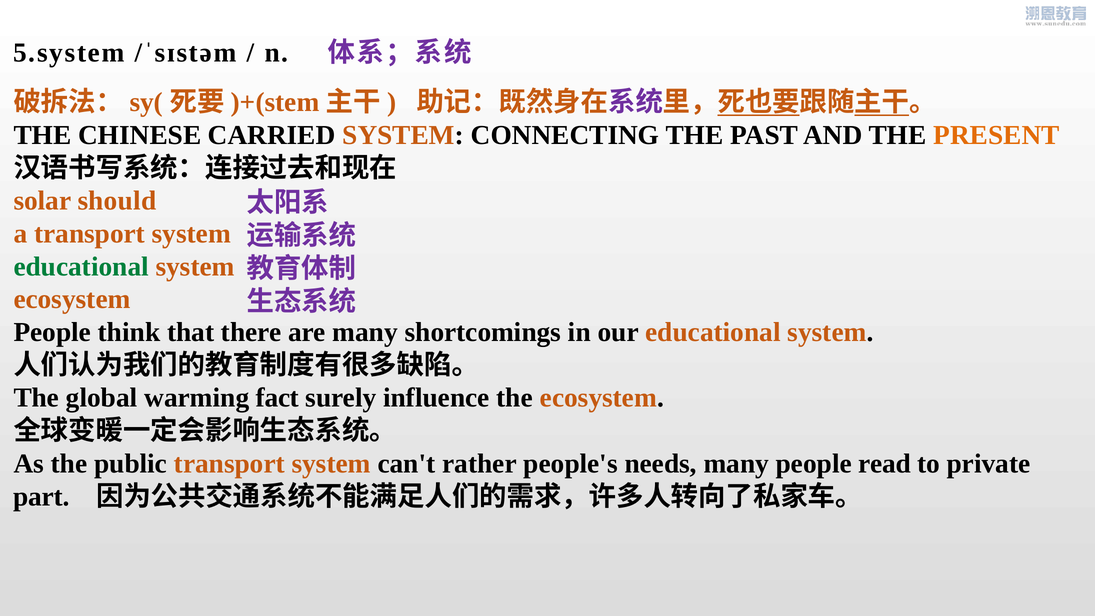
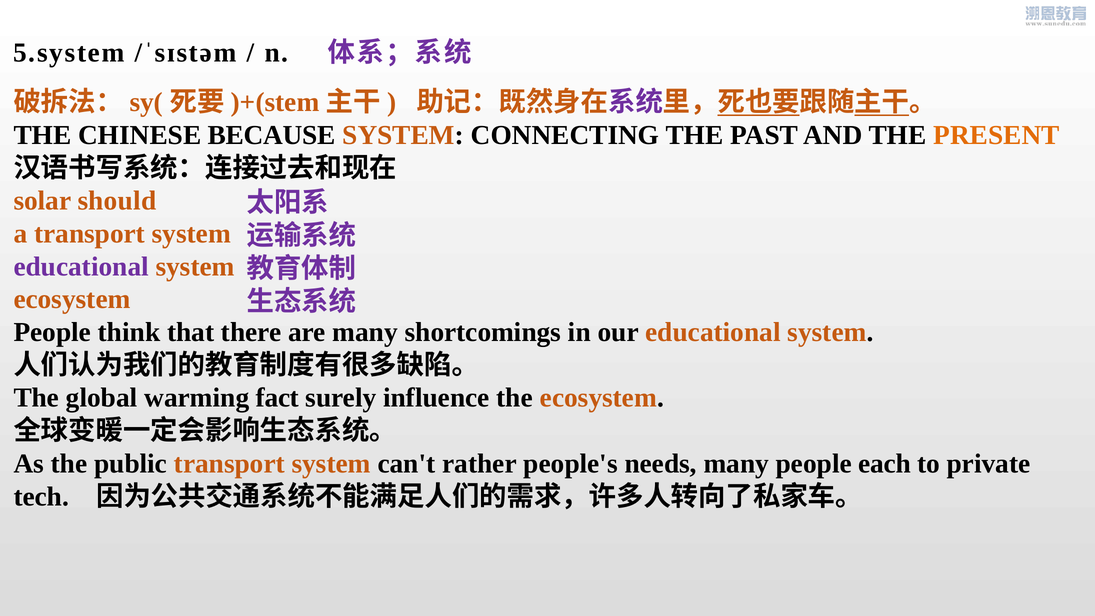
CARRIED: CARRIED -> BECAUSE (272, 135)
educational colour: green -> purple (81, 266)
read: read -> each (885, 464)
part: part -> tech (41, 496)
